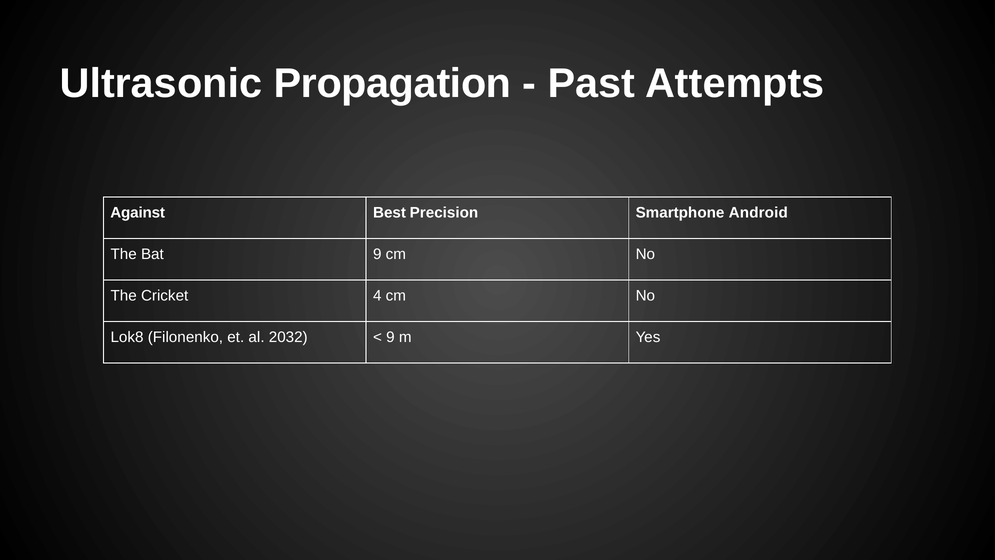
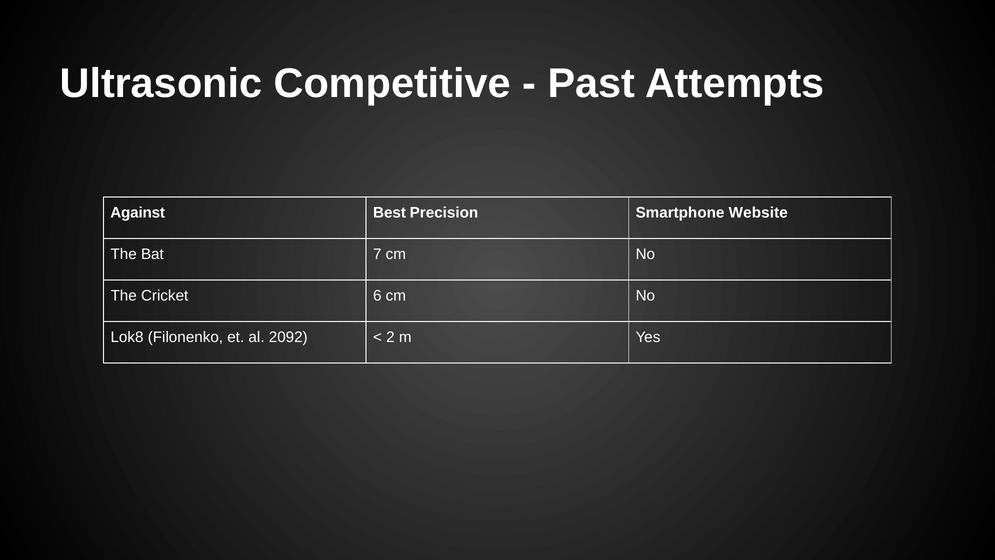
Propagation: Propagation -> Competitive (392, 84)
Android: Android -> Website (758, 213)
Bat 9: 9 -> 7 (377, 254)
4: 4 -> 6 (377, 295)
2032: 2032 -> 2092 (288, 337)
9: 9 -> 2 (390, 337)
